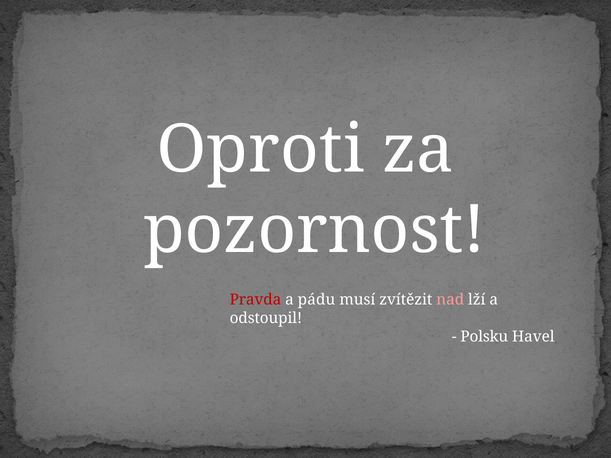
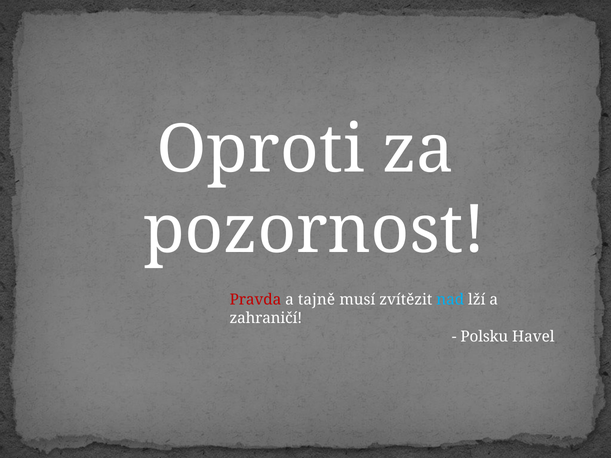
pádu: pádu -> tajně (316, 300)
nad colour: pink -> light blue (450, 300)
odstoupil: odstoupil -> zahraničí (266, 318)
